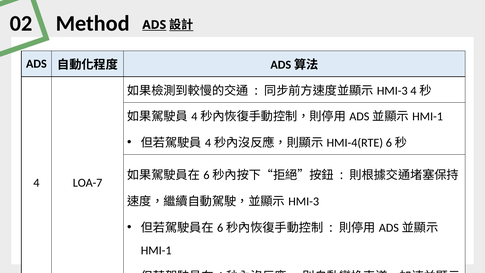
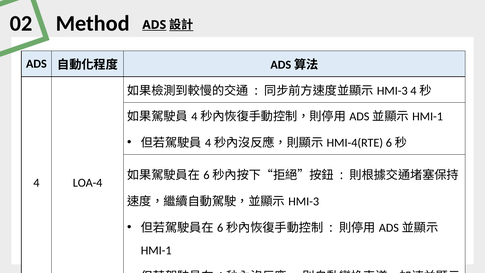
LOA-7: LOA-7 -> LOA-4 (88, 183)
